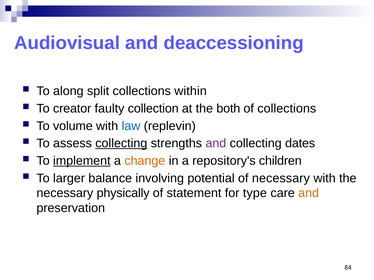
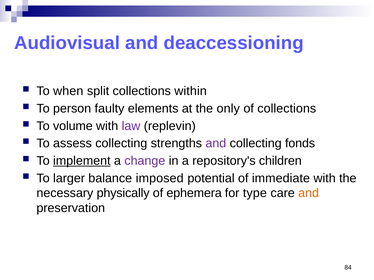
along: along -> when (68, 91)
creator: creator -> person (72, 109)
collection: collection -> elements (153, 109)
both: both -> only (228, 109)
law colour: blue -> purple (131, 126)
collecting underline: present -> none (121, 144)
dates: dates -> fonds (300, 144)
change colour: orange -> purple (145, 161)
involving: involving -> imposed (160, 178)
of necessary: necessary -> immediate (281, 178)
statement: statement -> ephemera (194, 193)
